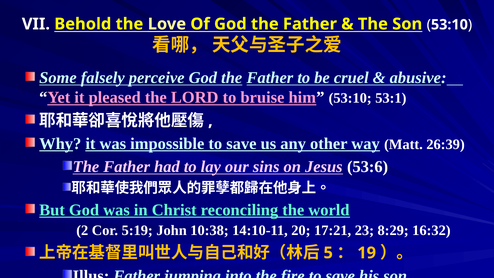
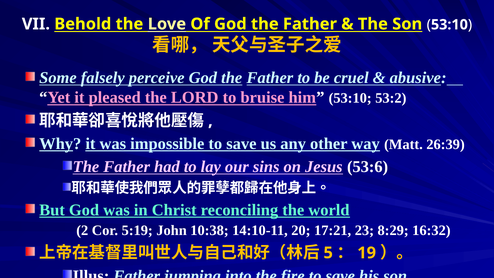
53:1: 53:1 -> 53:2 (391, 98)
